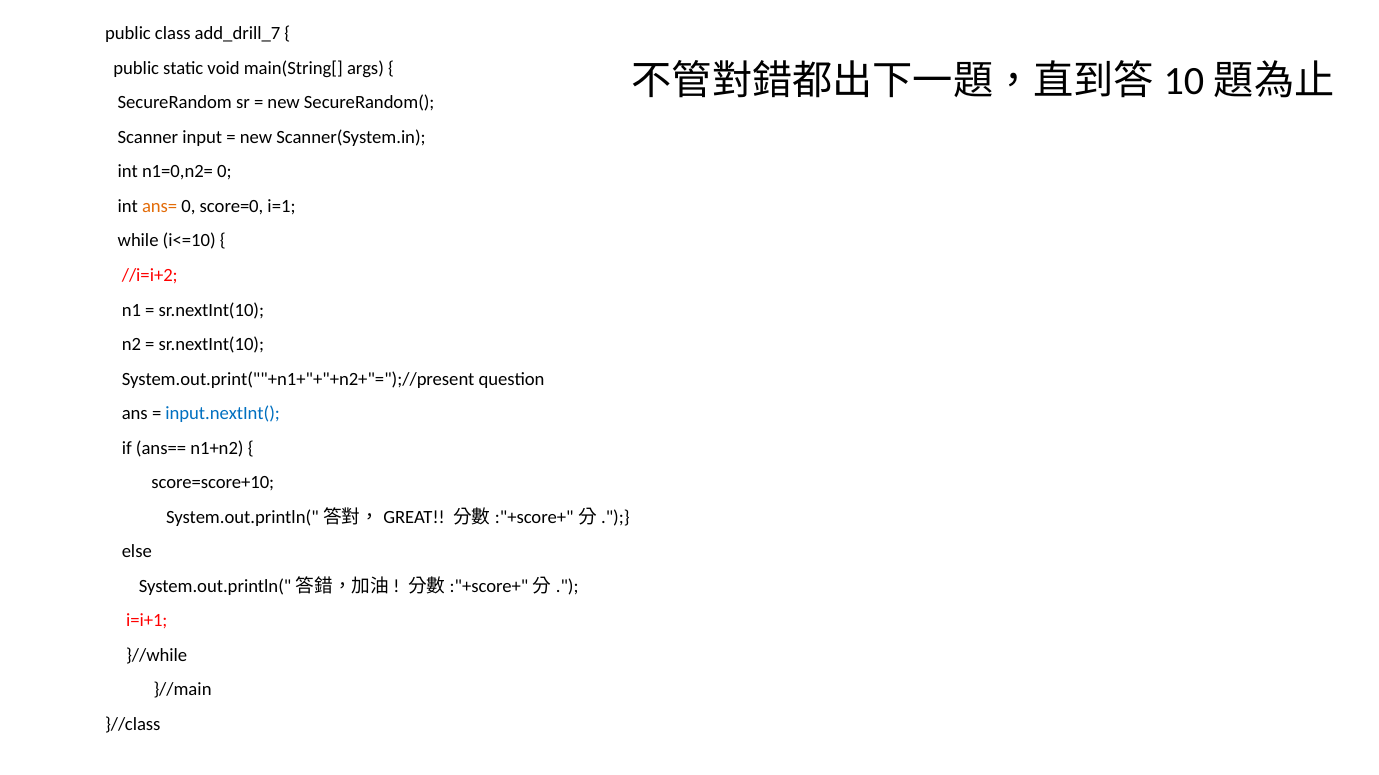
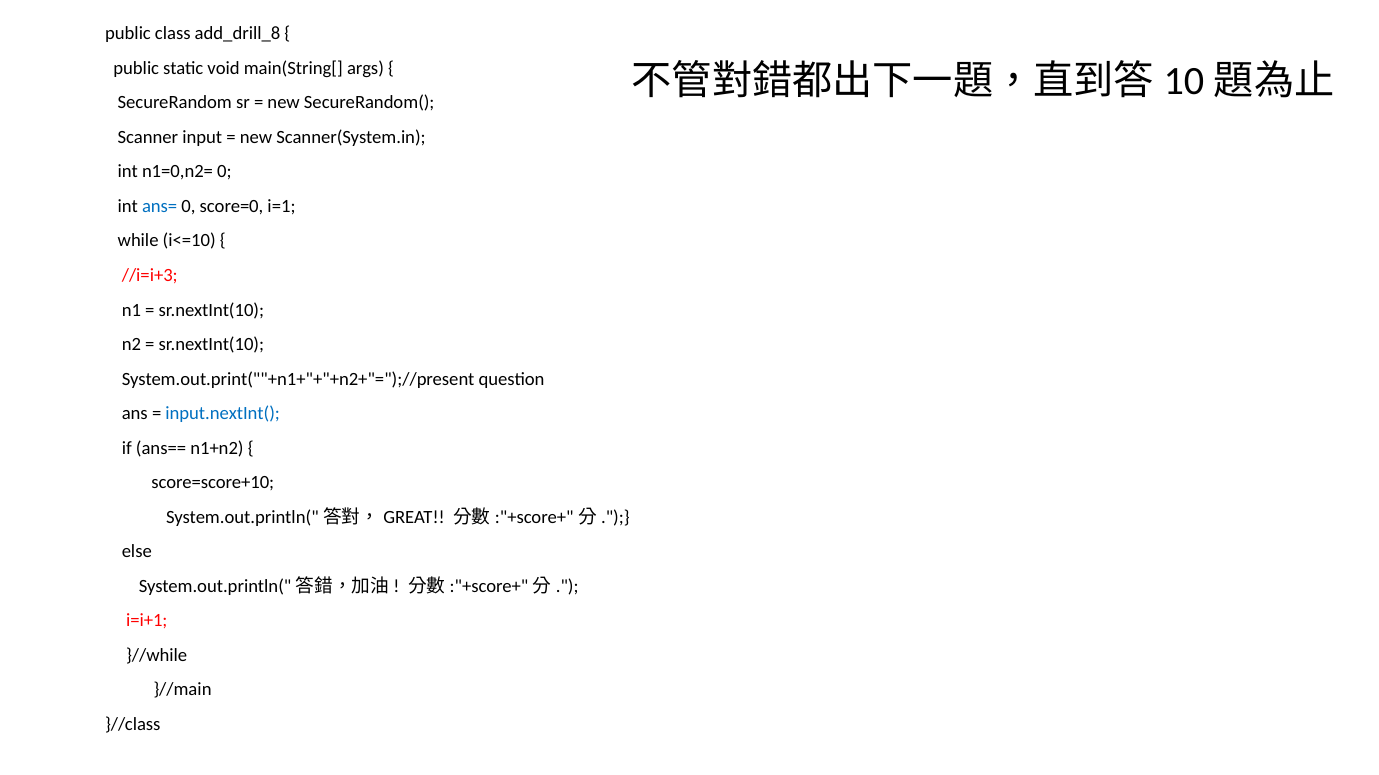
add_drill_7: add_drill_7 -> add_drill_8 (238, 34)
ans= colour: orange -> blue (160, 206)
//i=i+2: //i=i+2 -> //i=i+3 (150, 276)
